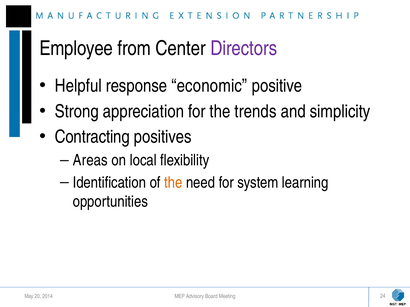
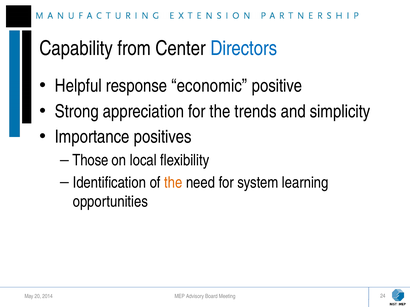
Employee: Employee -> Capability (76, 49)
Directors colour: purple -> blue (244, 49)
Contracting: Contracting -> Importance (92, 137)
Areas: Areas -> Those (91, 161)
